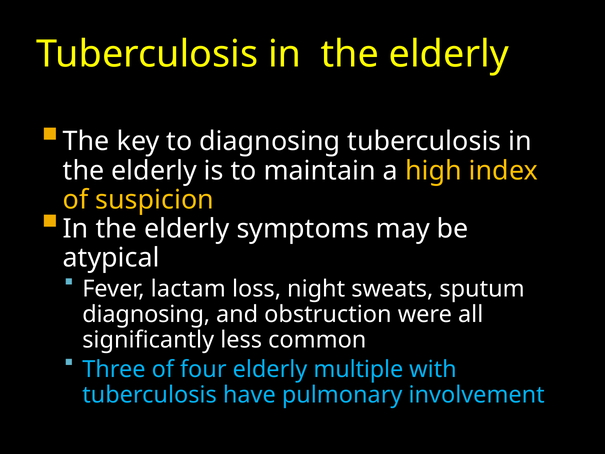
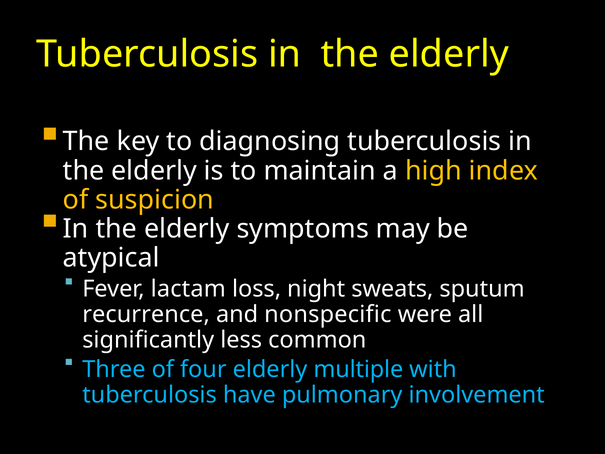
diagnosing: diagnosing -> recurrence (146, 314)
obstruction: obstruction -> nonspecific (328, 314)
